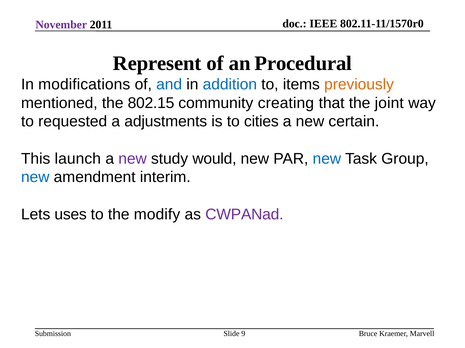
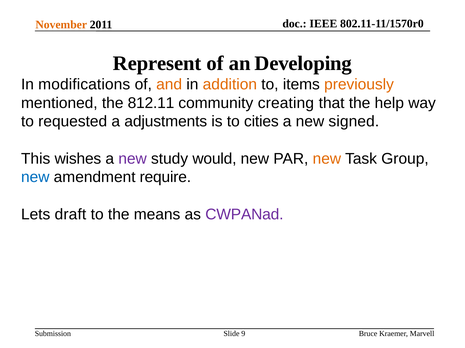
November colour: purple -> orange (61, 25)
Procedural: Procedural -> Developing (303, 63)
and colour: blue -> orange (169, 85)
addition colour: blue -> orange (230, 85)
802.15: 802.15 -> 812.11 (151, 103)
joint: joint -> help (389, 103)
certain: certain -> signed (354, 122)
launch: launch -> wishes (78, 159)
new colour: blue -> orange (327, 159)
interim: interim -> require (165, 178)
uses: uses -> draft (70, 215)
modify: modify -> means (157, 215)
